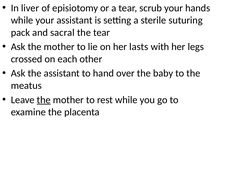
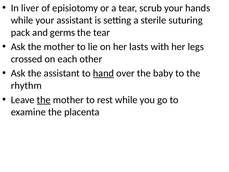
sacral: sacral -> germs (63, 32)
hand underline: none -> present (103, 73)
meatus: meatus -> rhythm (26, 85)
